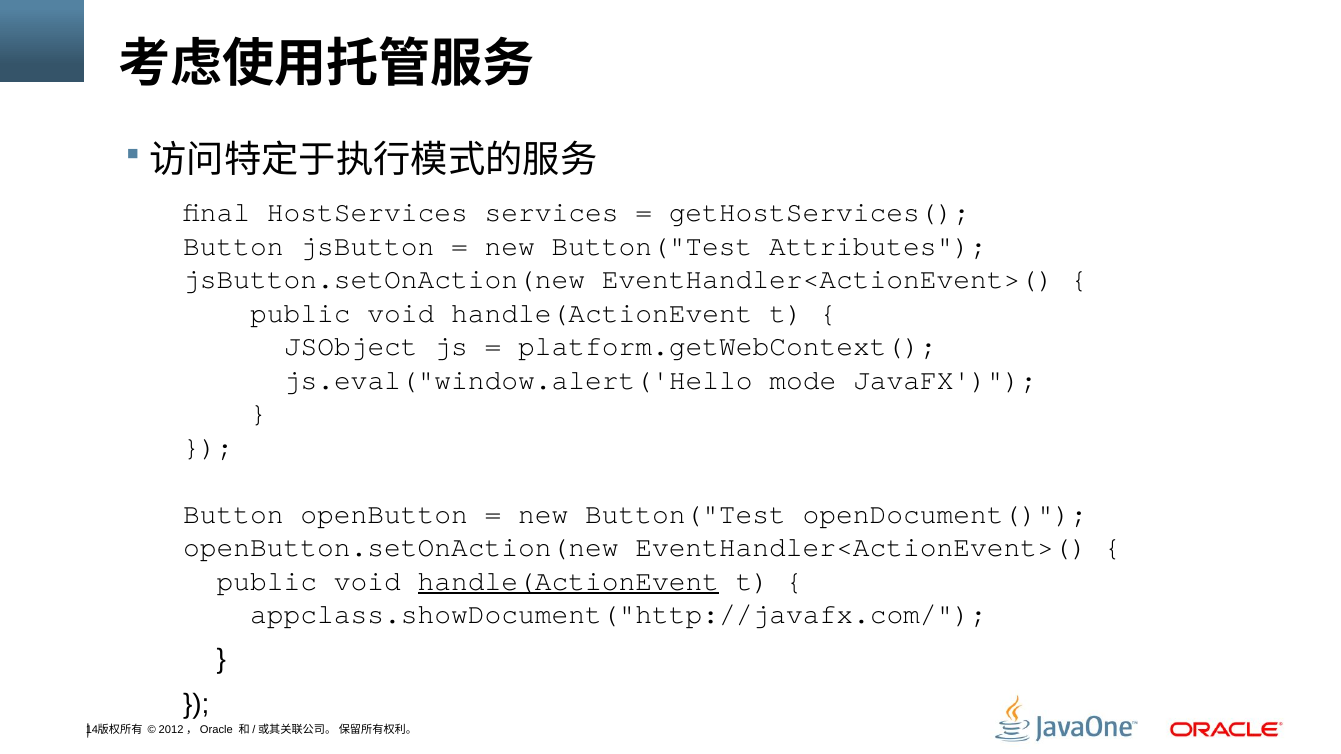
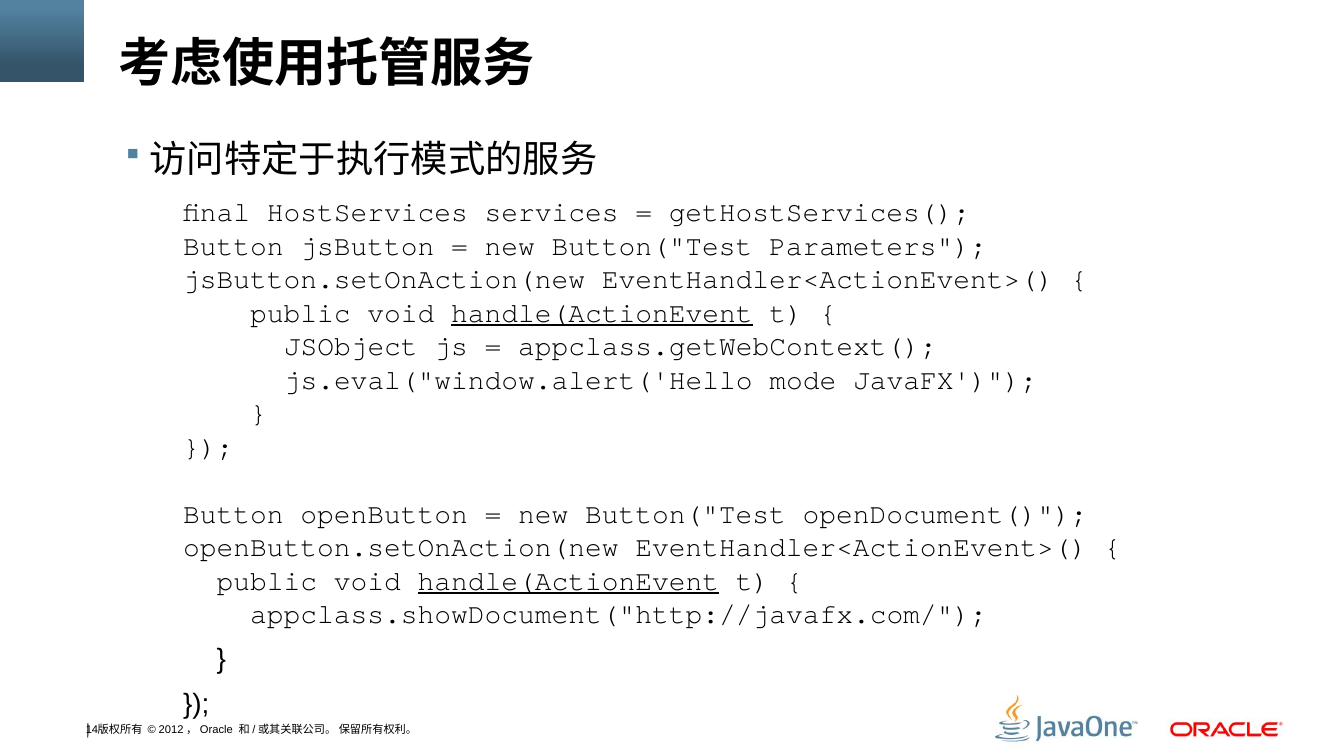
Attributes: Attributes -> Parameters (878, 246)
handle(ActionEvent underline: none -> present (602, 313)
platform.getWebContext(: platform.getWebContext( -> appclass.getWebContext( (727, 347)
